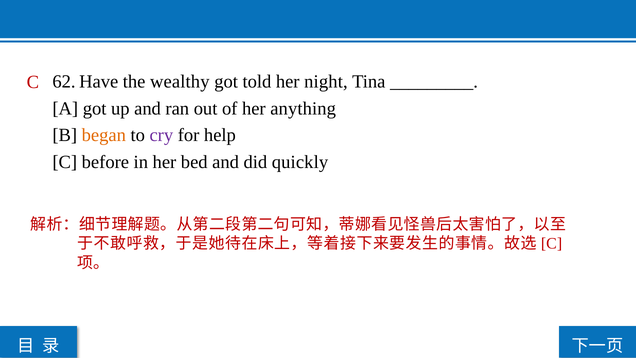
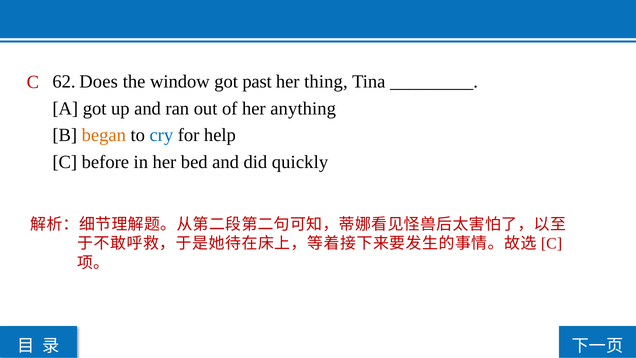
Have: Have -> Does (99, 82)
wealthy: wealthy -> window (180, 82)
told: told -> past (257, 82)
night: night -> thing (326, 82)
cry colour: purple -> blue (161, 135)
